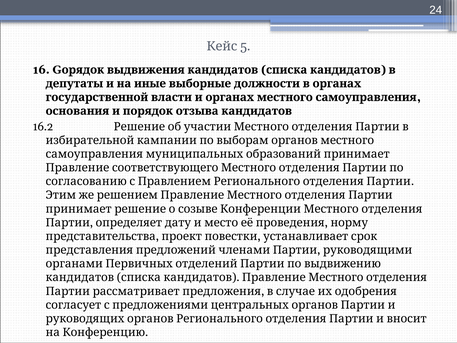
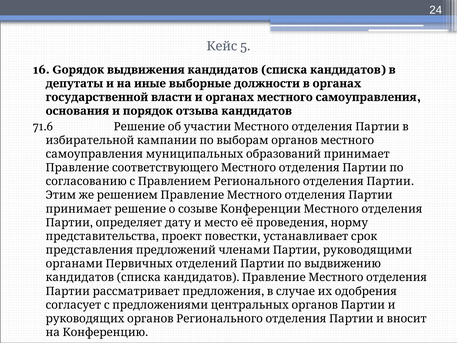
16.2: 16.2 -> 71.6 (43, 127)
